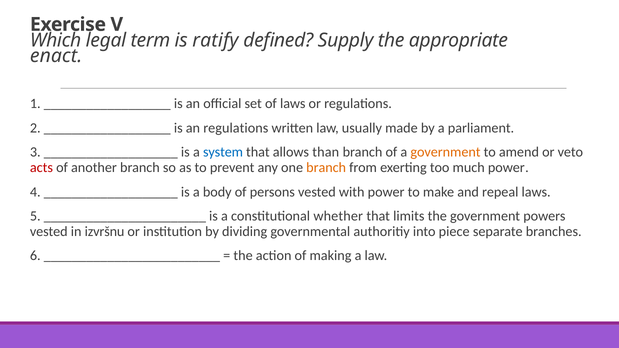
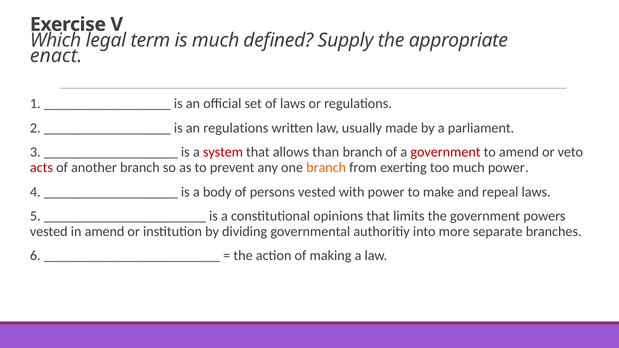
is ratify: ratify -> much (216, 40)
system colour: blue -> red (223, 152)
government colour: orange -> red (445, 152)
whether: whether -> opinions (338, 216)
in izvršnu: izvršnu -> amend (105, 232)
piece: piece -> more (454, 232)
